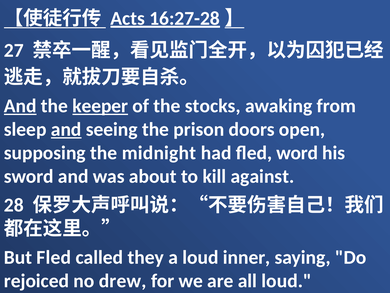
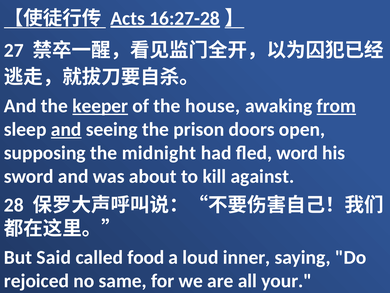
And underline: present -> none (20, 106)
stocks: stocks -> house (213, 106)
from underline: none -> present (336, 106)
But Fled: Fled -> Said (54, 257)
they: they -> food (146, 257)
drew: drew -> same (123, 281)
all loud: loud -> your (287, 281)
